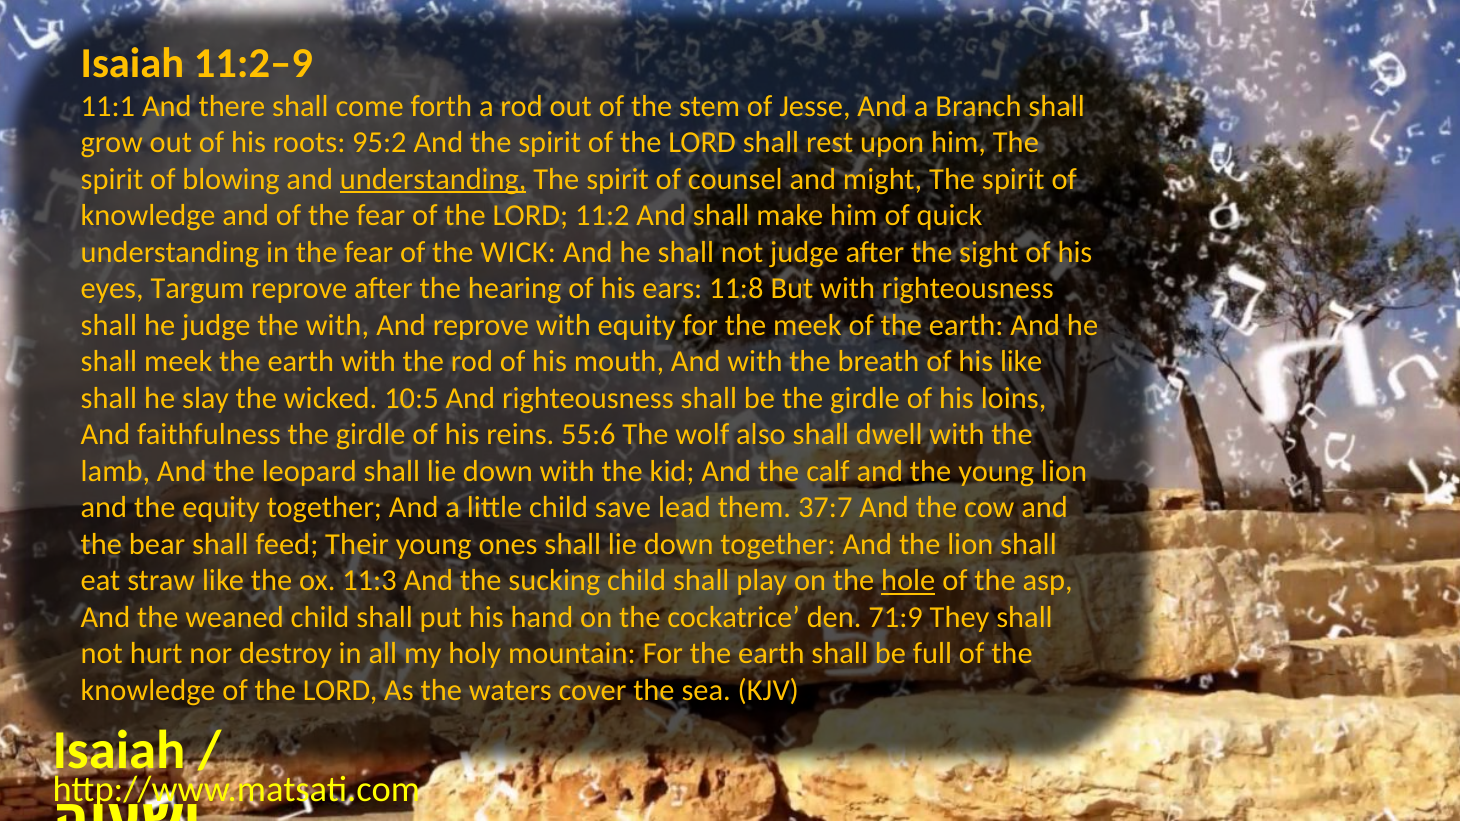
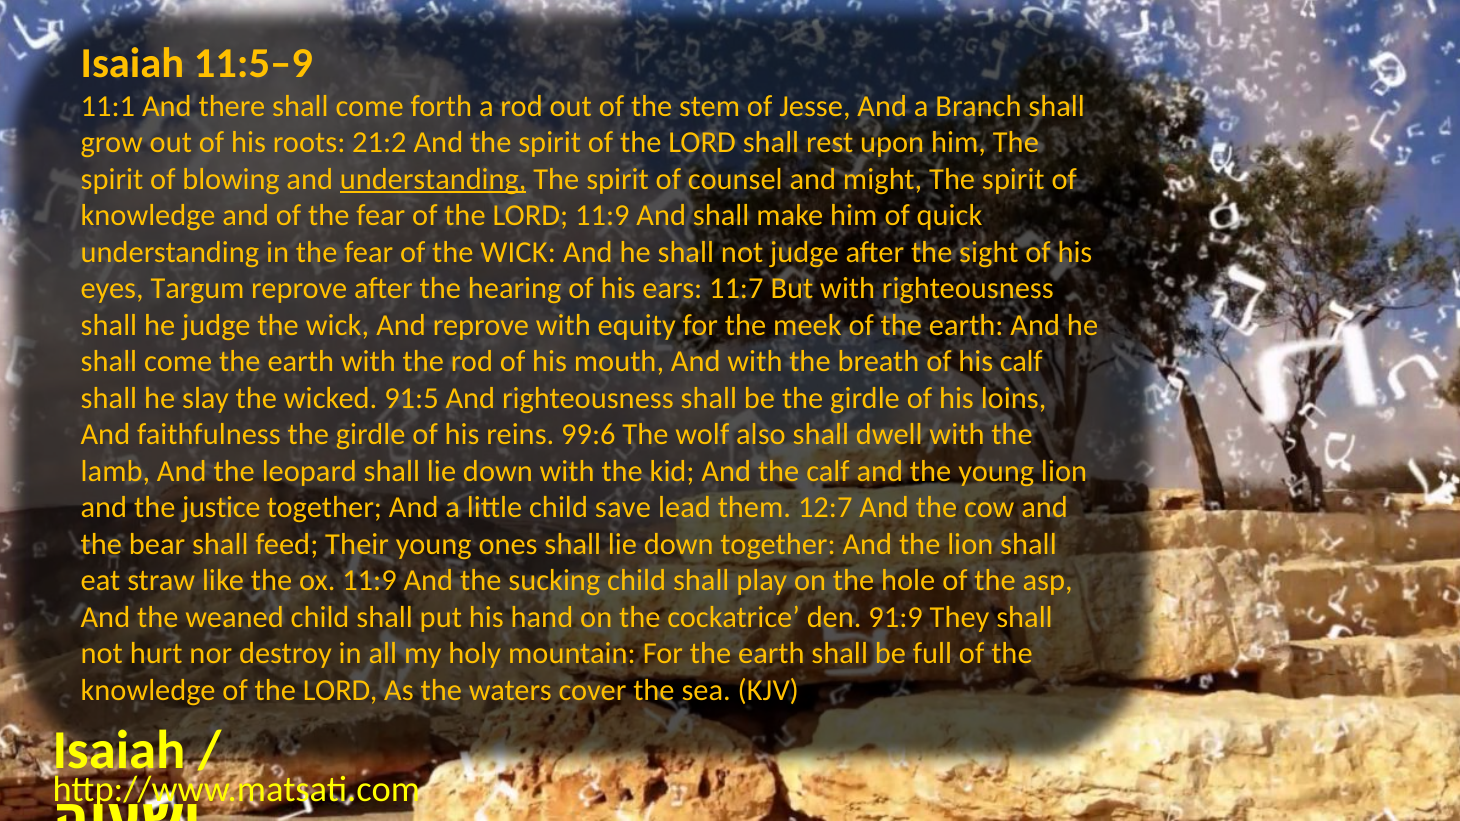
11:2–9: 11:2–9 -> 11:5–9 (253, 63)
95:2: 95:2 -> 21:2 (379, 143)
LORD 11:2: 11:2 -> 11:9 (602, 216)
11:8: 11:8 -> 11:7 (736, 289)
judge the with: with -> wick (338, 325)
meek: meek -> come (178, 362)
his like: like -> calf (1021, 362)
10:5: 10:5 -> 91:5 (411, 398)
55:6: 55:6 -> 99:6 (588, 435)
the equity: equity -> justice (221, 508)
37:7: 37:7 -> 12:7 (825, 508)
ox 11:3: 11:3 -> 11:9 (369, 581)
hole underline: present -> none (908, 581)
71:9: 71:9 -> 91:9 (896, 618)
